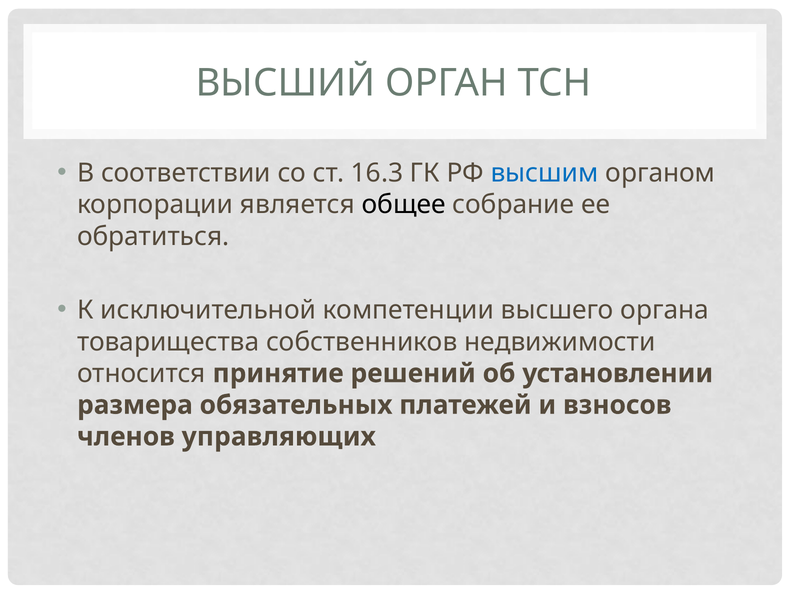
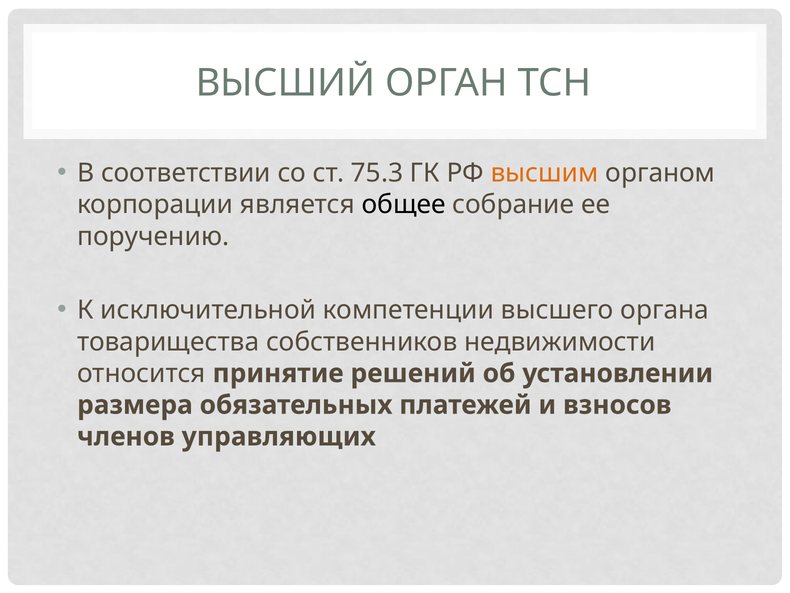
16.3: 16.3 -> 75.3 (377, 173)
высшим colour: blue -> orange (545, 173)
обратиться: обратиться -> поручению (153, 236)
